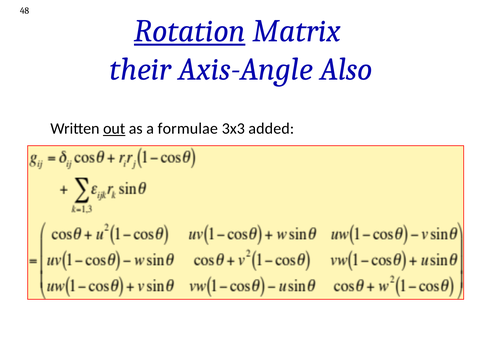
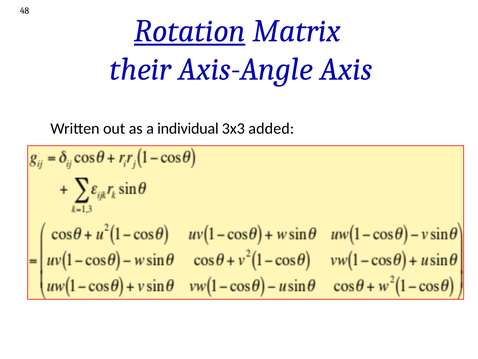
Also: Also -> Axis (346, 69)
out underline: present -> none (114, 129)
formulae: formulae -> individual (188, 129)
